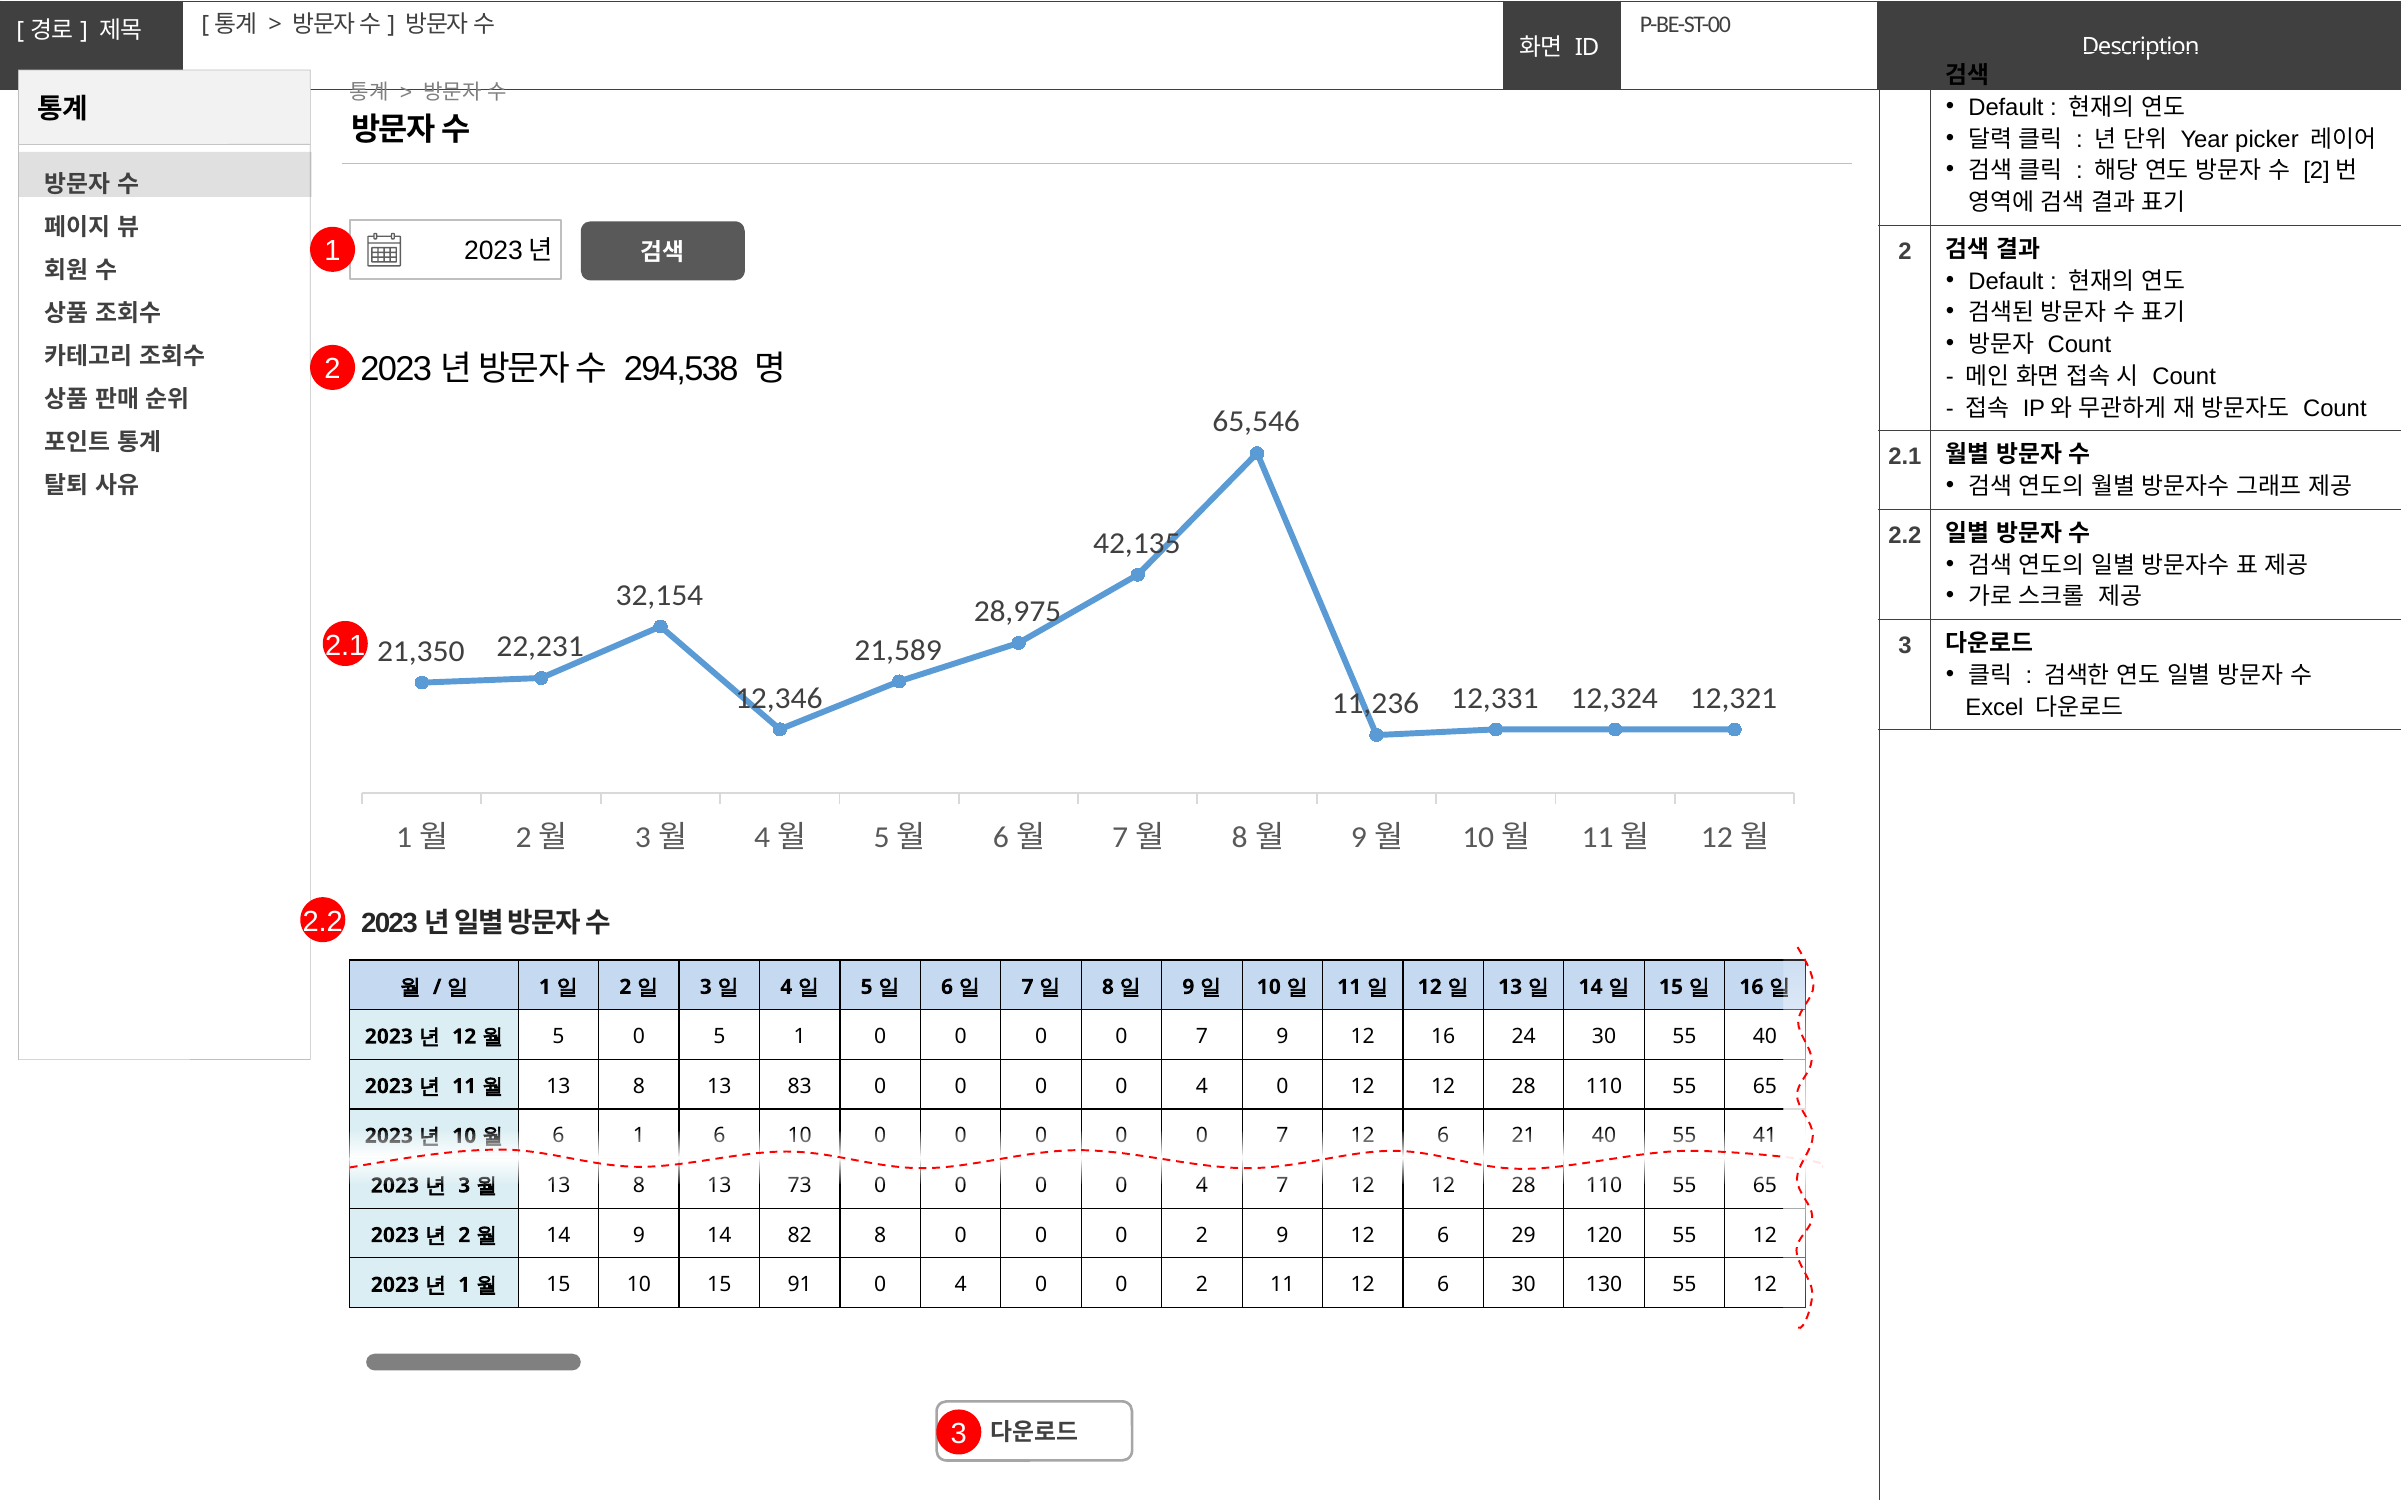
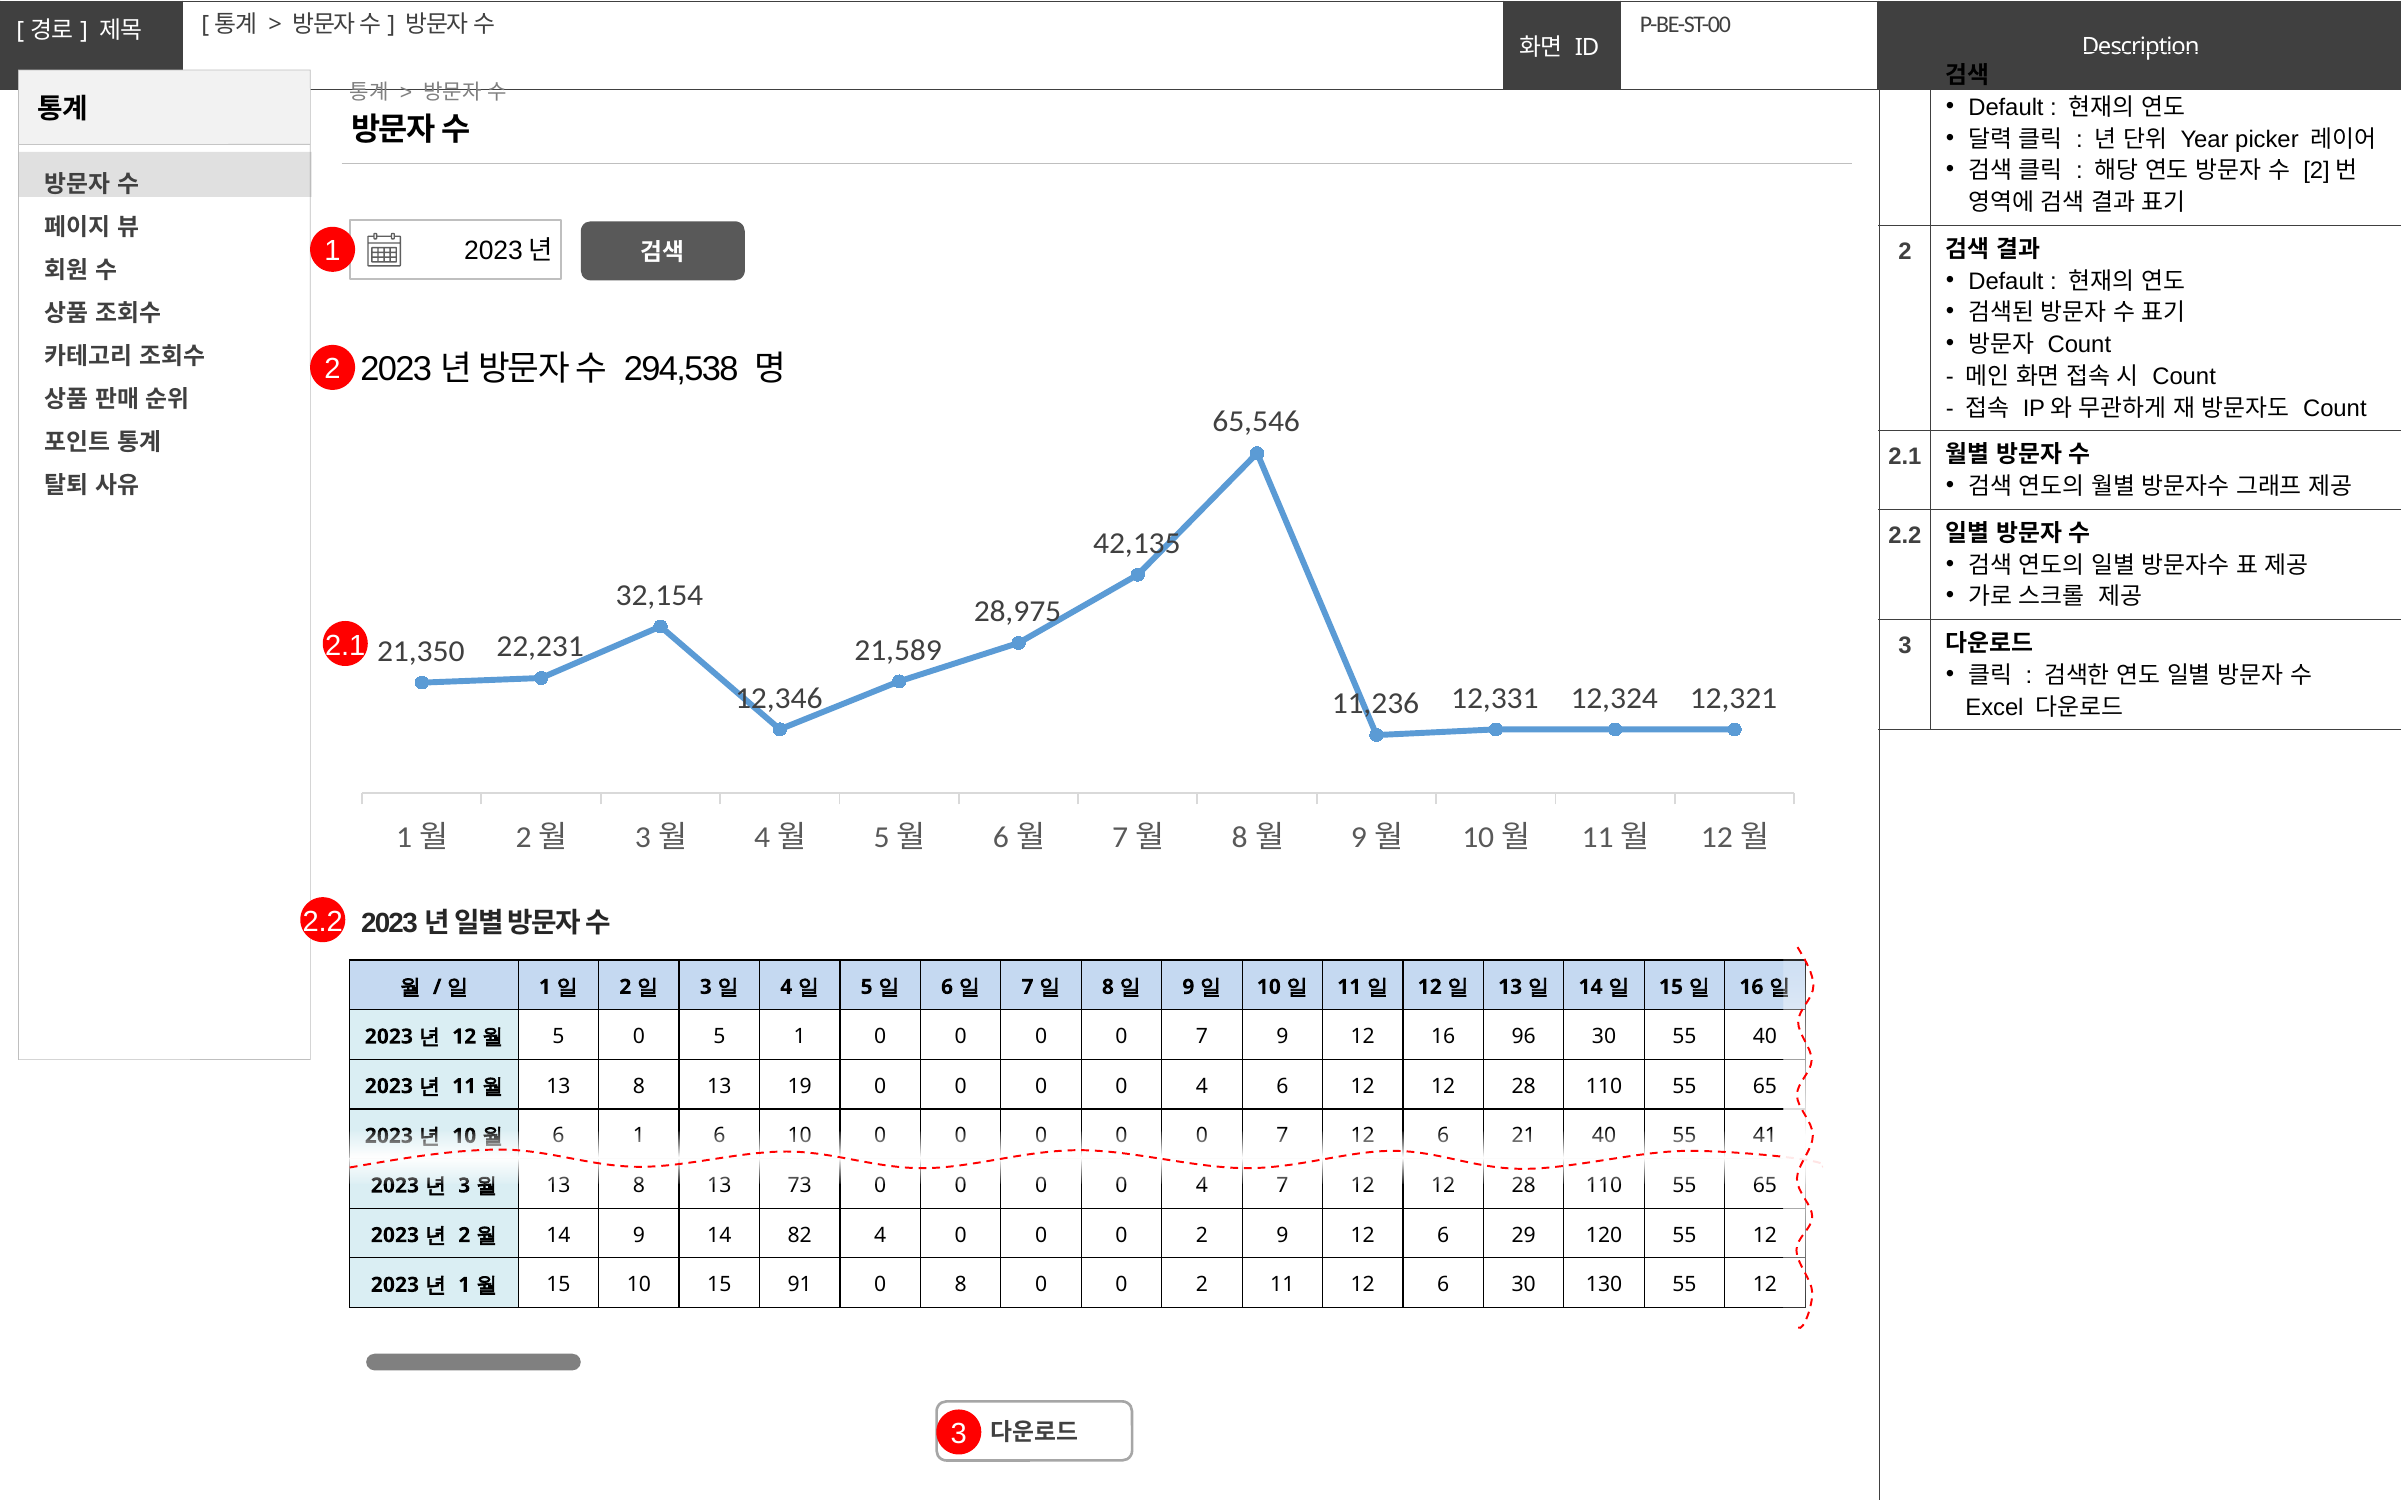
24: 24 -> 96 (1524, 1037)
83: 83 -> 19 (800, 1087)
0 0 4 0: 0 -> 6 (1282, 1087)
82 8: 8 -> 4 (880, 1236)
91 0 4: 4 -> 8 (961, 1285)
